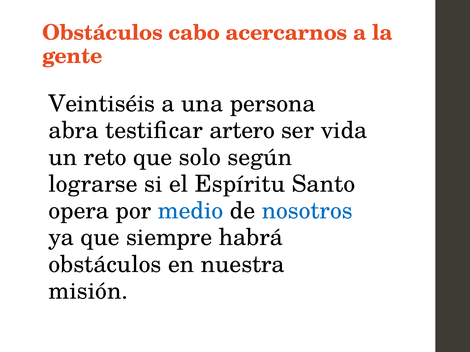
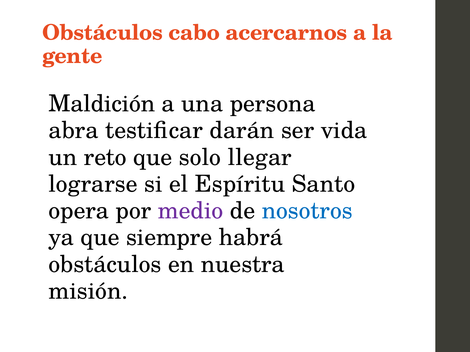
Veintiséis: Veintiséis -> Maldición (102, 104)
artero: artero -> darán (242, 131)
según: según -> llegar (260, 158)
medio colour: blue -> purple (191, 211)
